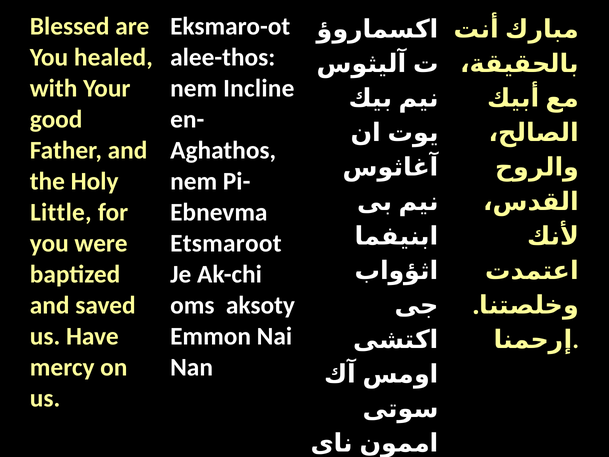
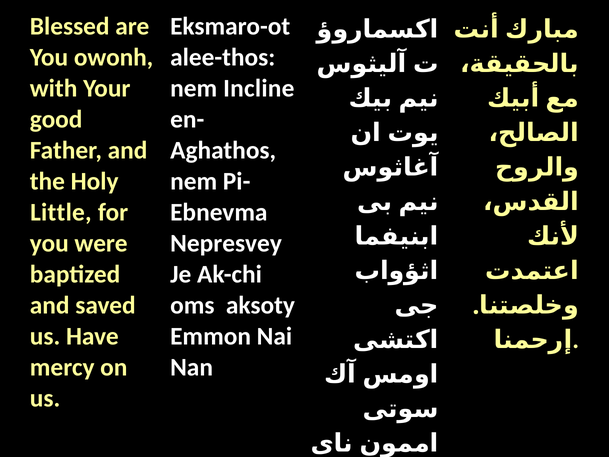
healed: healed -> owonh (114, 57)
Etsmaroot: Etsmaroot -> Nepresvey (226, 243)
